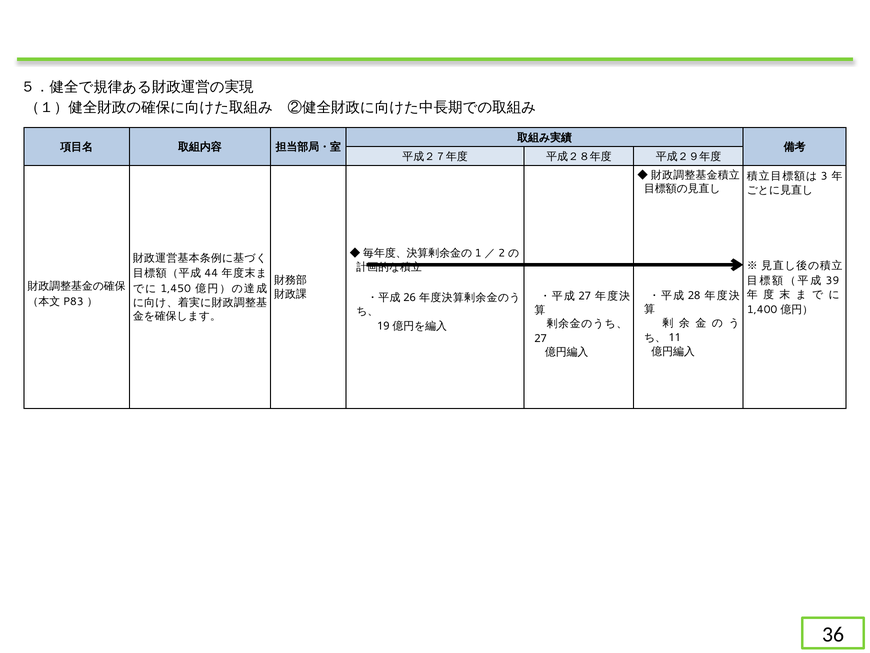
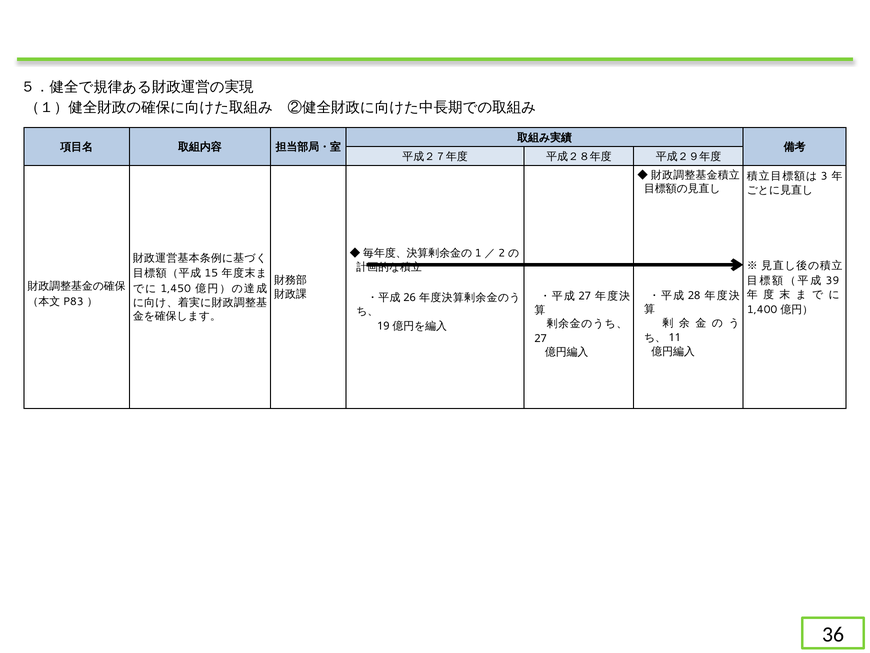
44: 44 -> 15 (211, 273)
